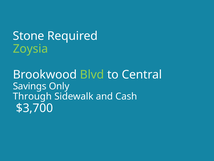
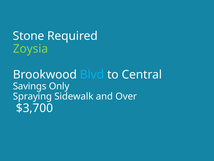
Blvd colour: light green -> light blue (92, 74)
Through: Through -> Spraying (32, 96)
Cash: Cash -> Over (126, 96)
